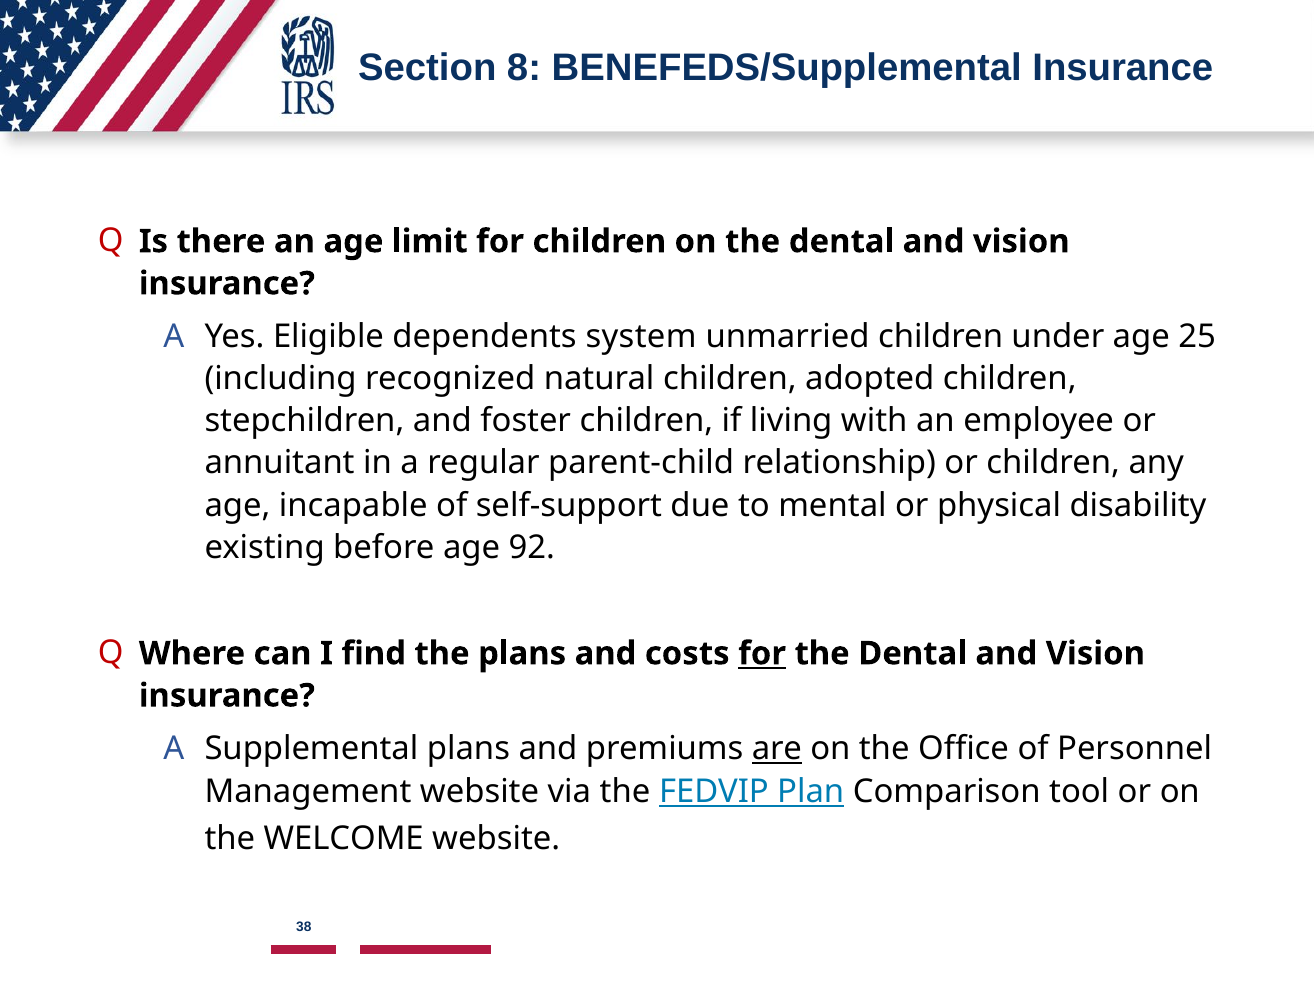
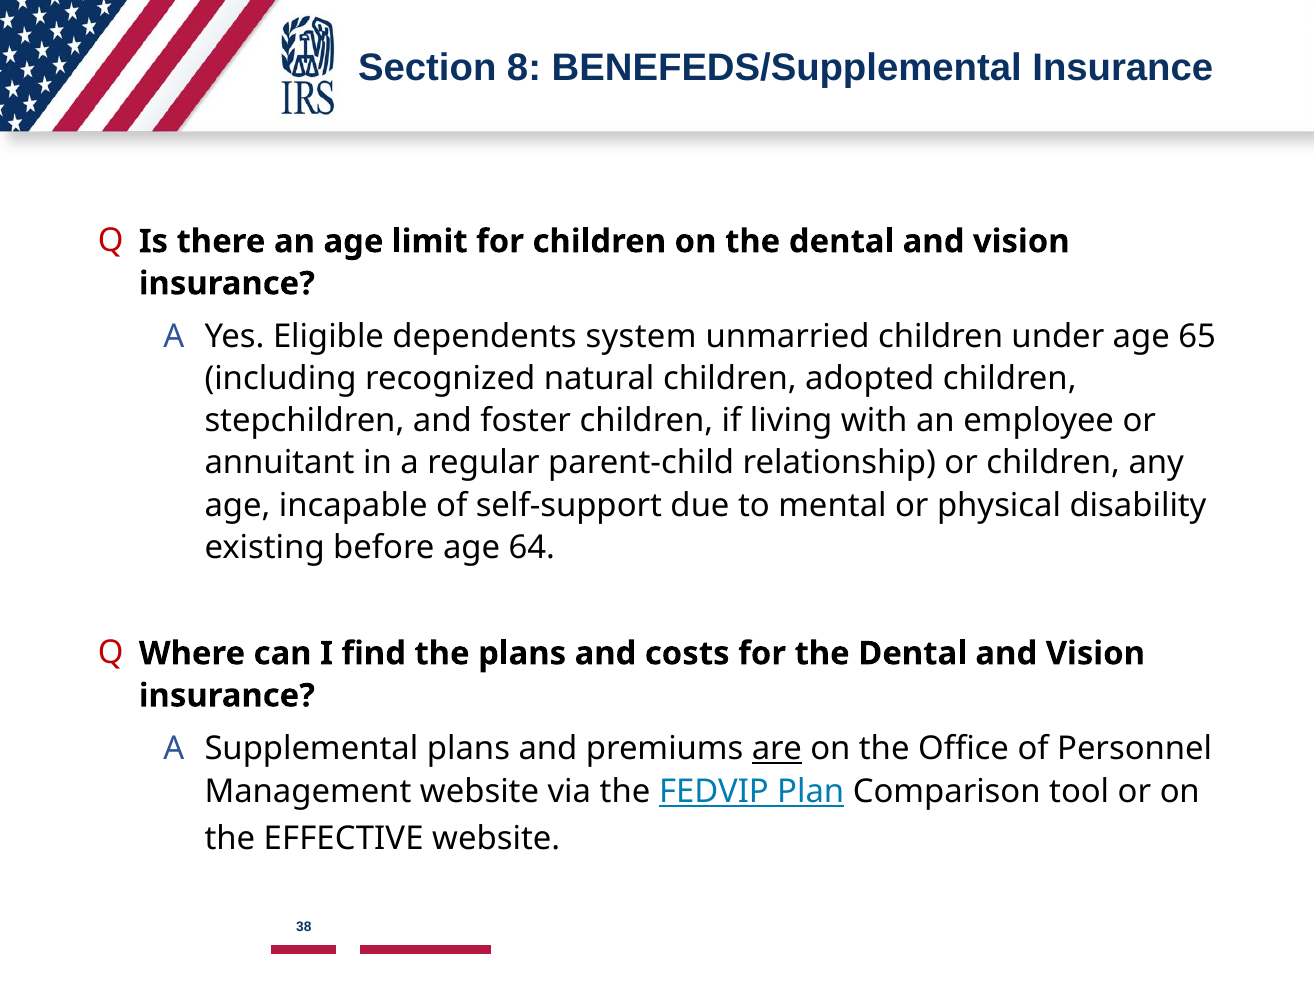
25: 25 -> 65 (1197, 337)
92: 92 -> 64 (532, 548)
for underline: present -> none (762, 654)
WELCOME: WELCOME -> EFFECTIVE (344, 839)
